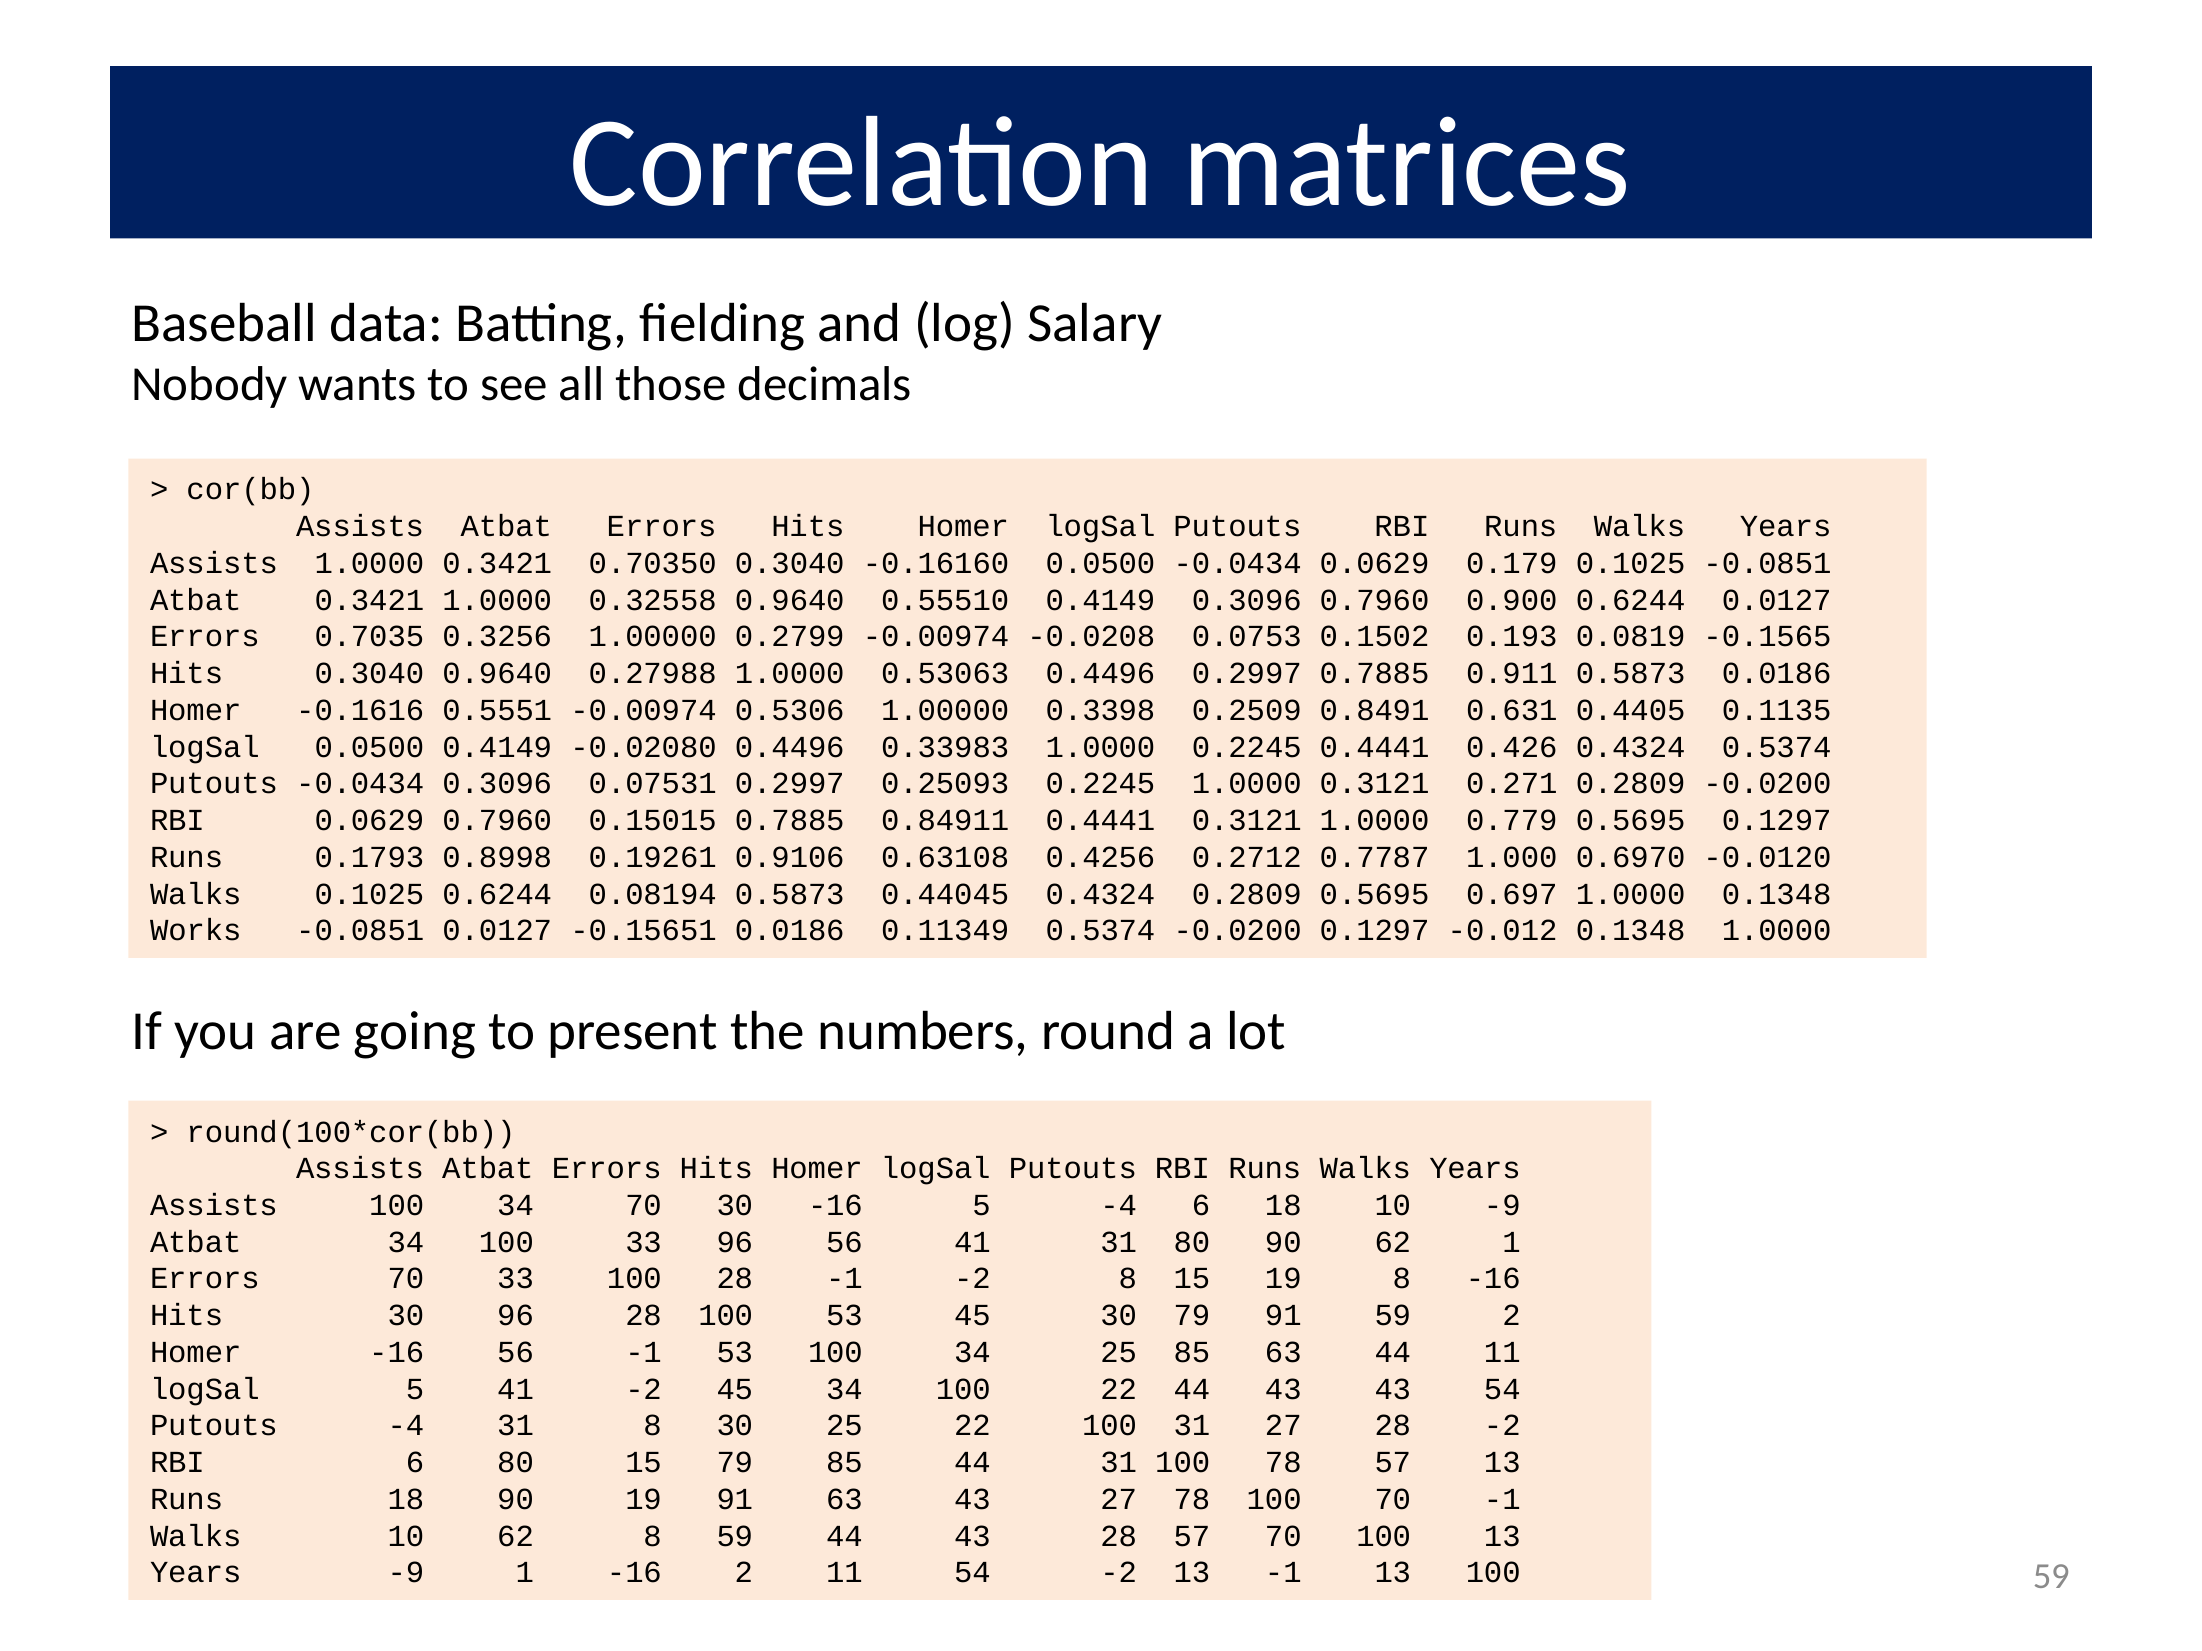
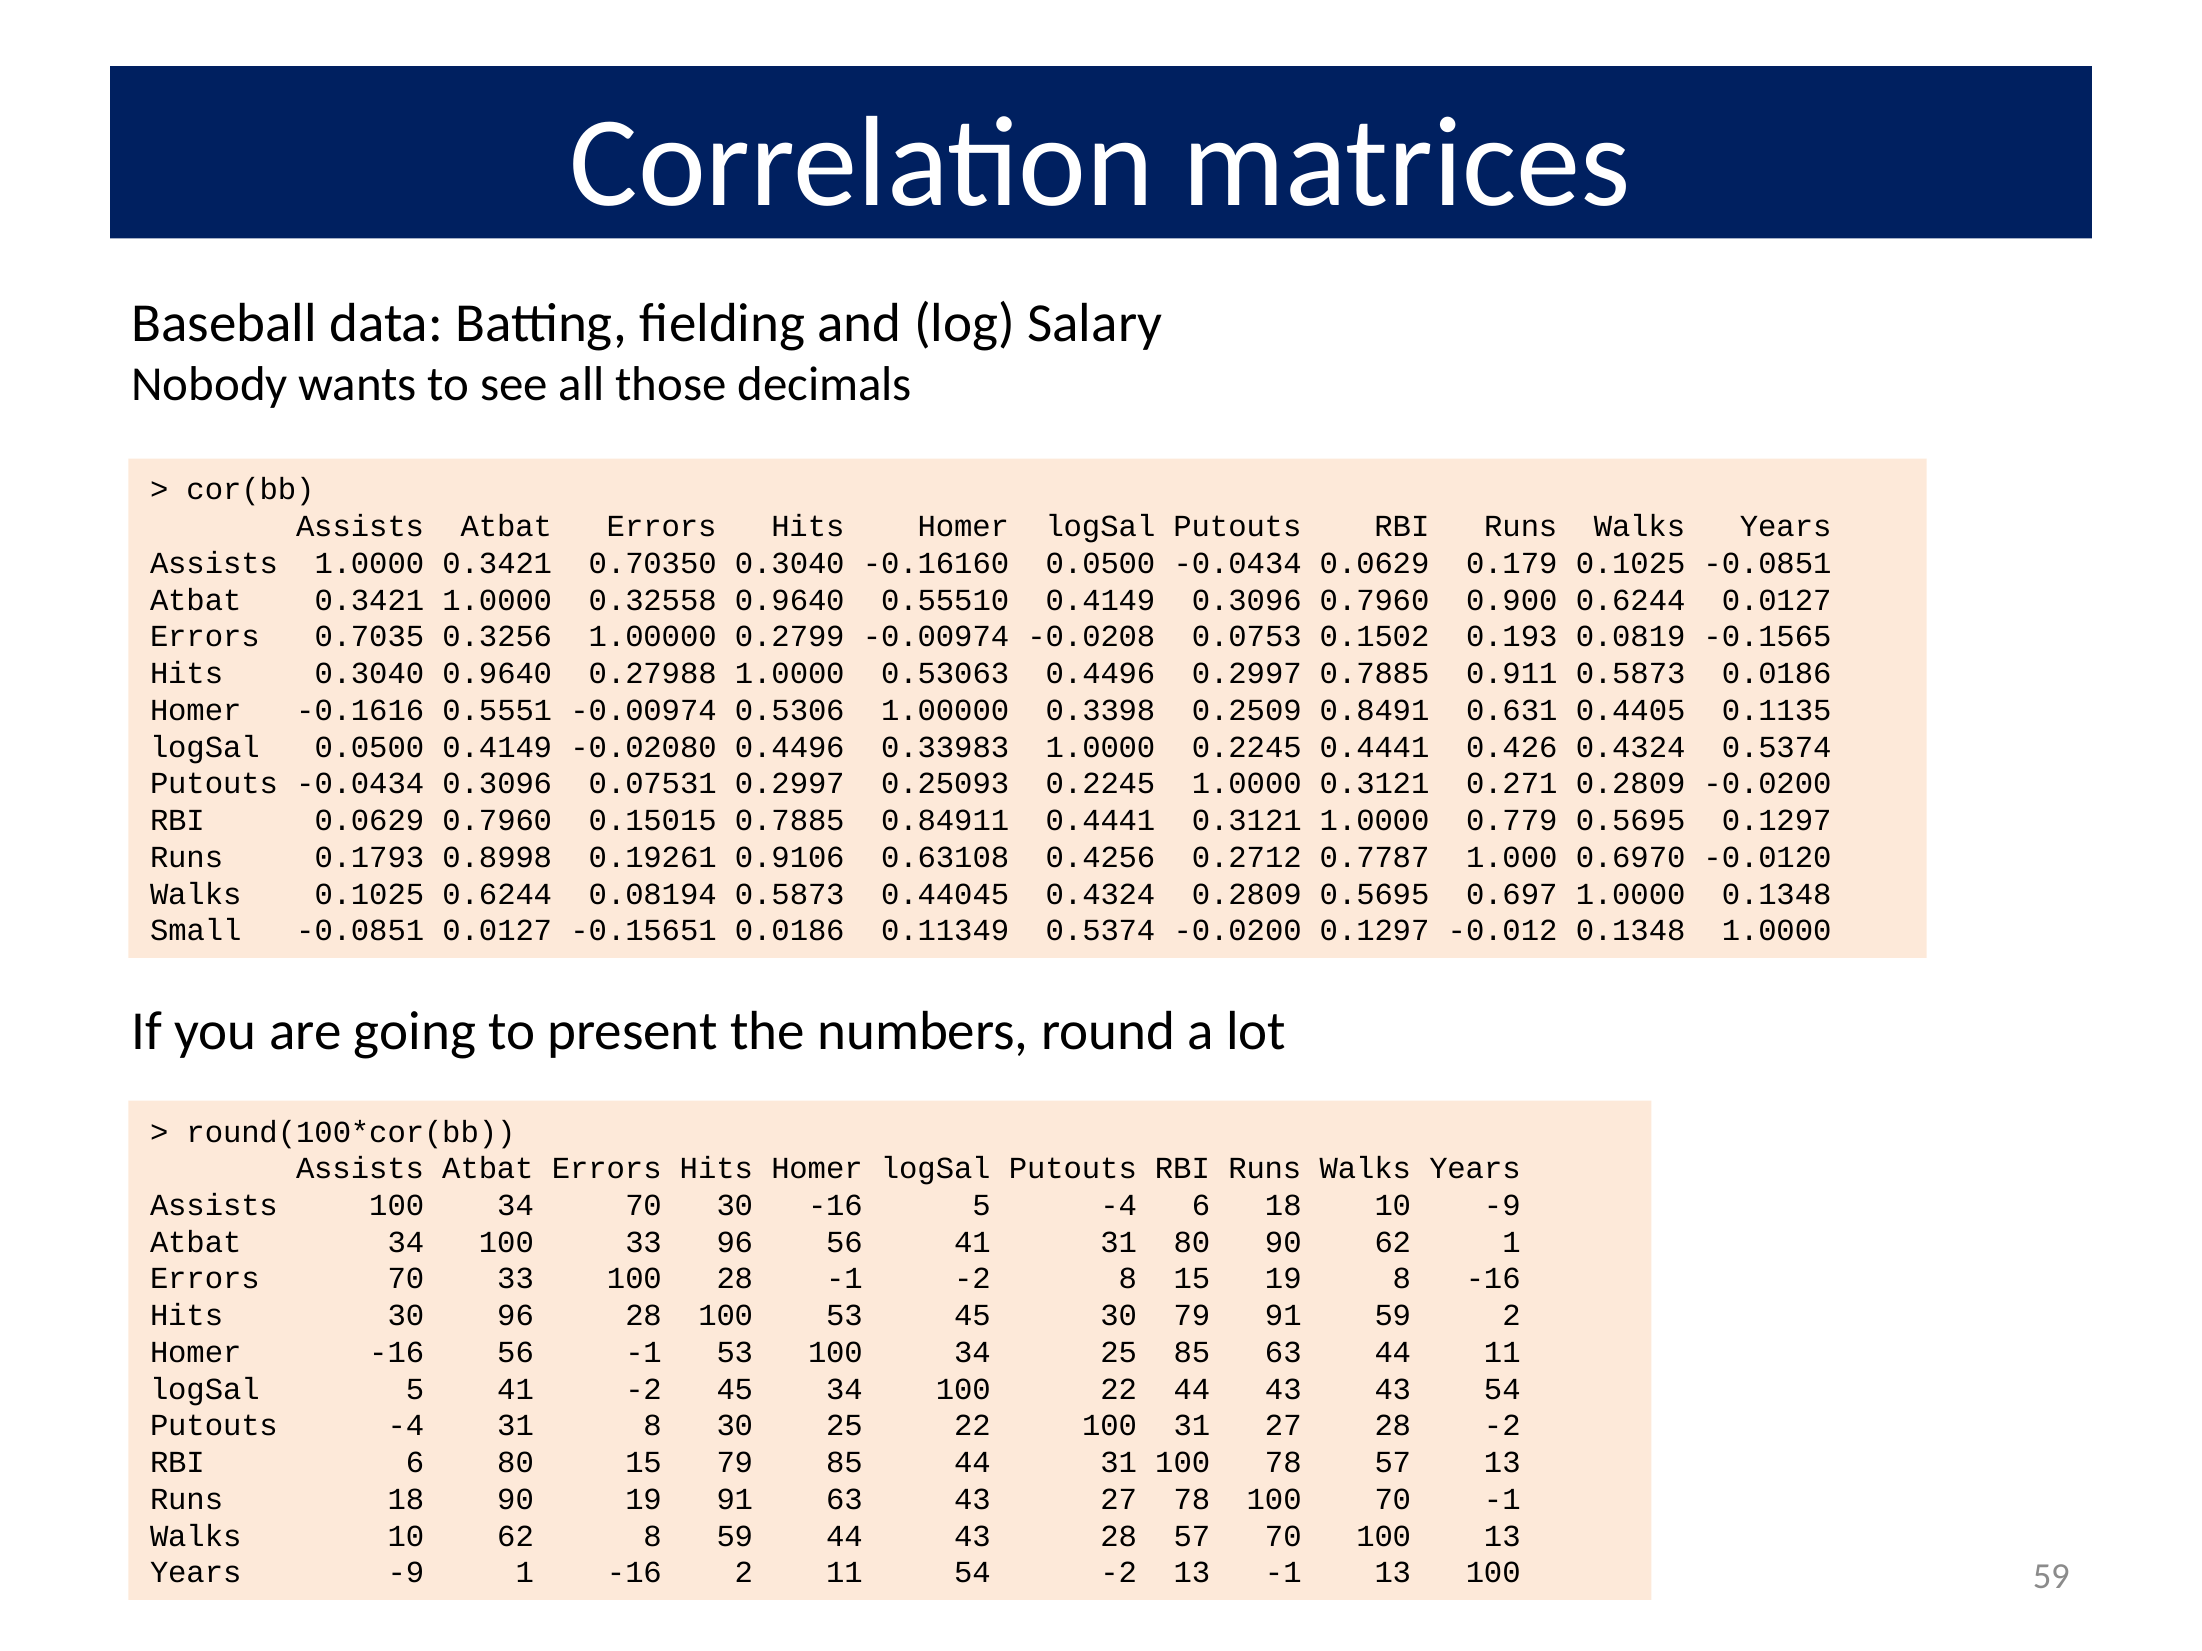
Works: Works -> Small (196, 931)
